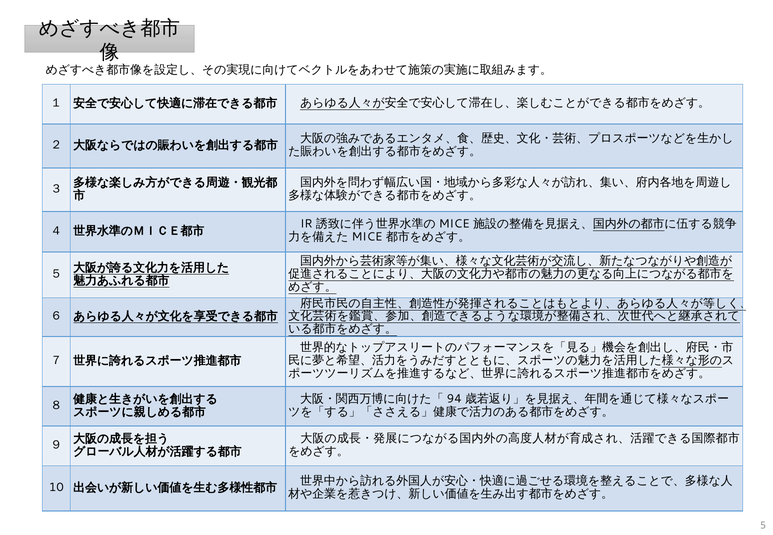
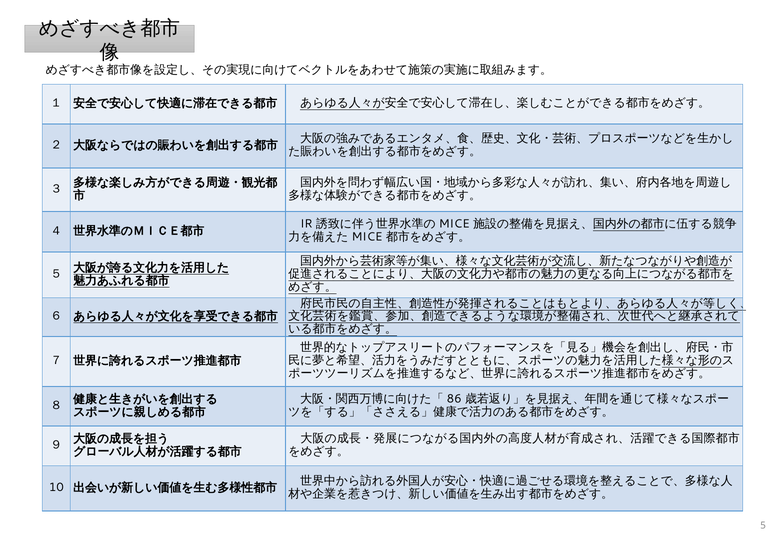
94: 94 -> 86 (454, 399)
